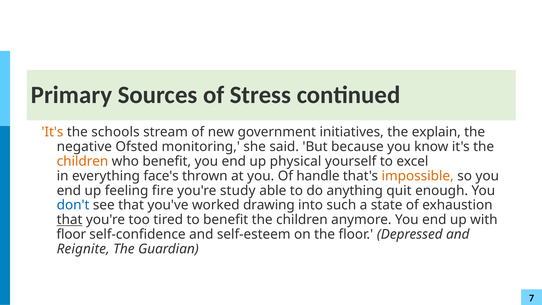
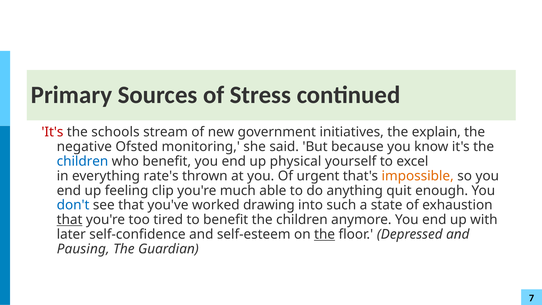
It's colour: orange -> red (52, 132)
children colour: orange -> blue (82, 161)
face's: face's -> rate's (161, 176)
handle: handle -> urgent (318, 176)
fire: fire -> clip (163, 190)
study: study -> much (238, 190)
floor: floor -> later (71, 234)
the underline: none -> present (325, 234)
Reignite: Reignite -> Pausing (83, 249)
